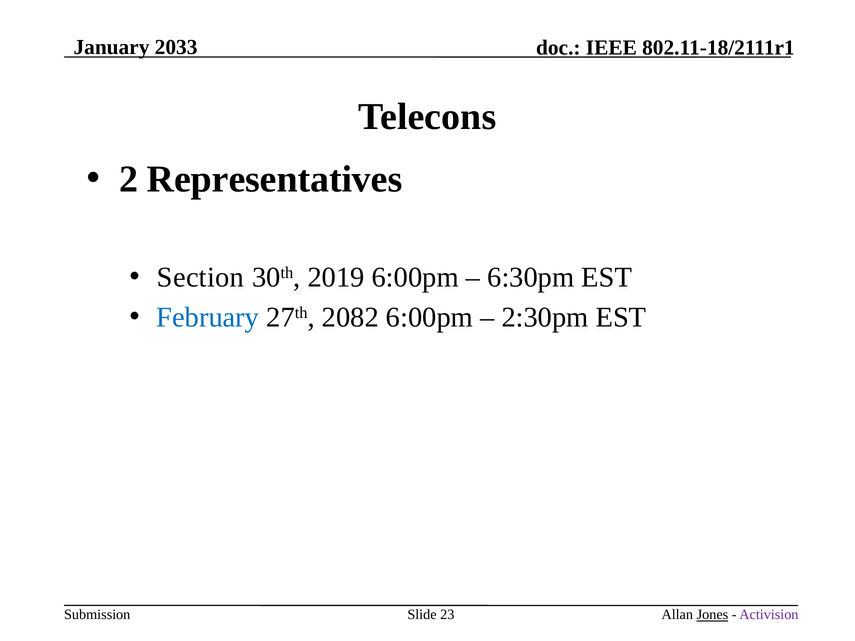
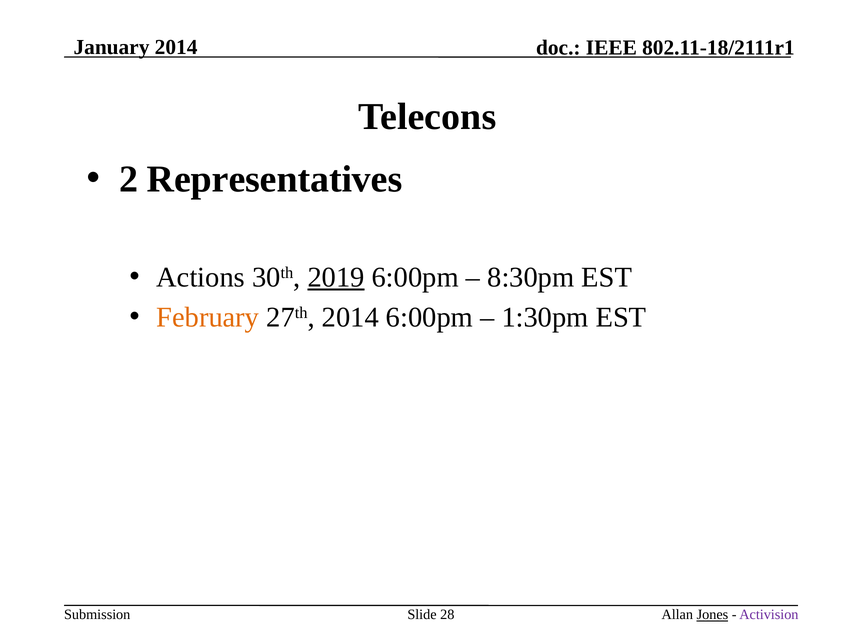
January 2033: 2033 -> 2014 (176, 47)
Section: Section -> Actions (201, 277)
2019 underline: none -> present (336, 277)
6:30pm: 6:30pm -> 8:30pm (531, 277)
February colour: blue -> orange (208, 317)
27th 2082: 2082 -> 2014 (350, 317)
2:30pm: 2:30pm -> 1:30pm (545, 317)
23: 23 -> 28 (447, 615)
